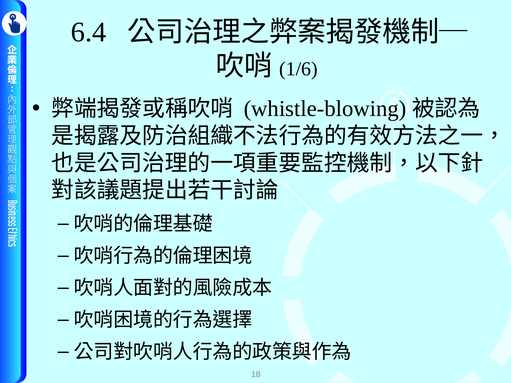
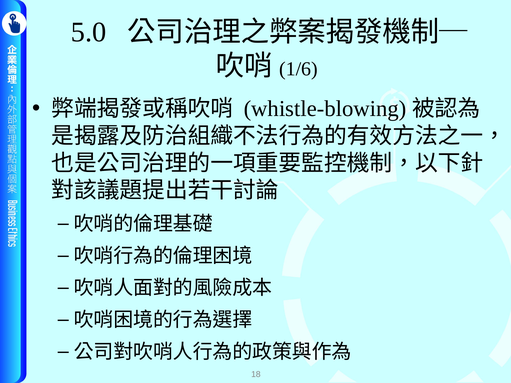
6.4: 6.4 -> 5.0 (89, 32)
